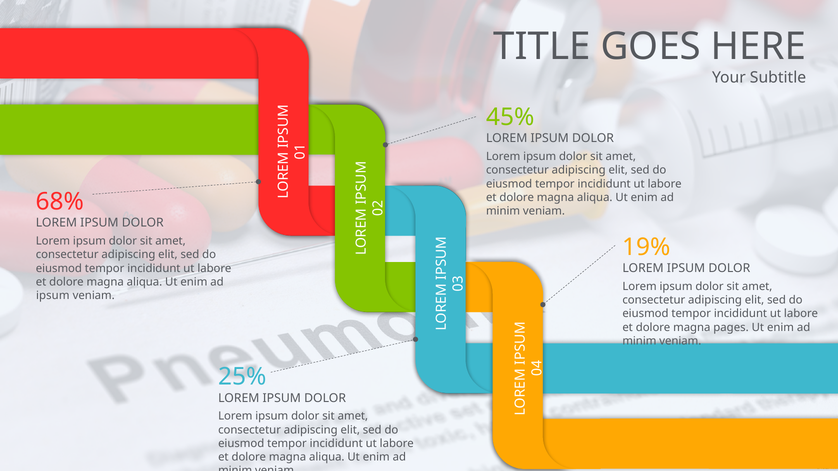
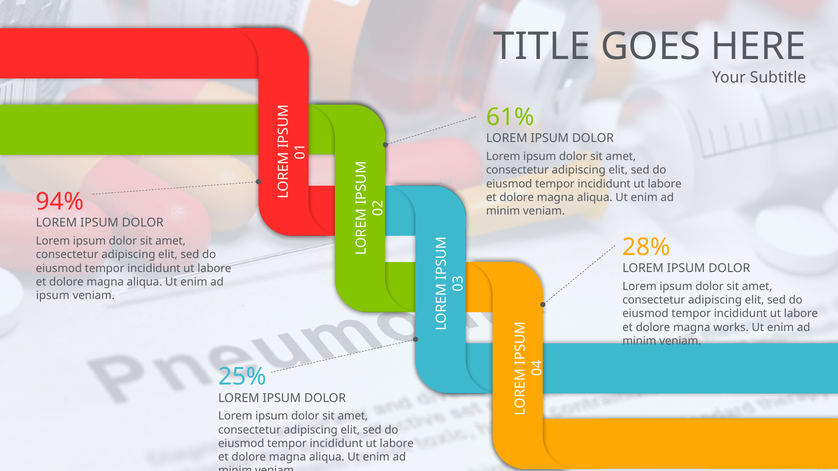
45%: 45% -> 61% (510, 117)
68%: 68% -> 94% (60, 202)
19%: 19% -> 28% (647, 247)
pages: pages -> works (731, 328)
